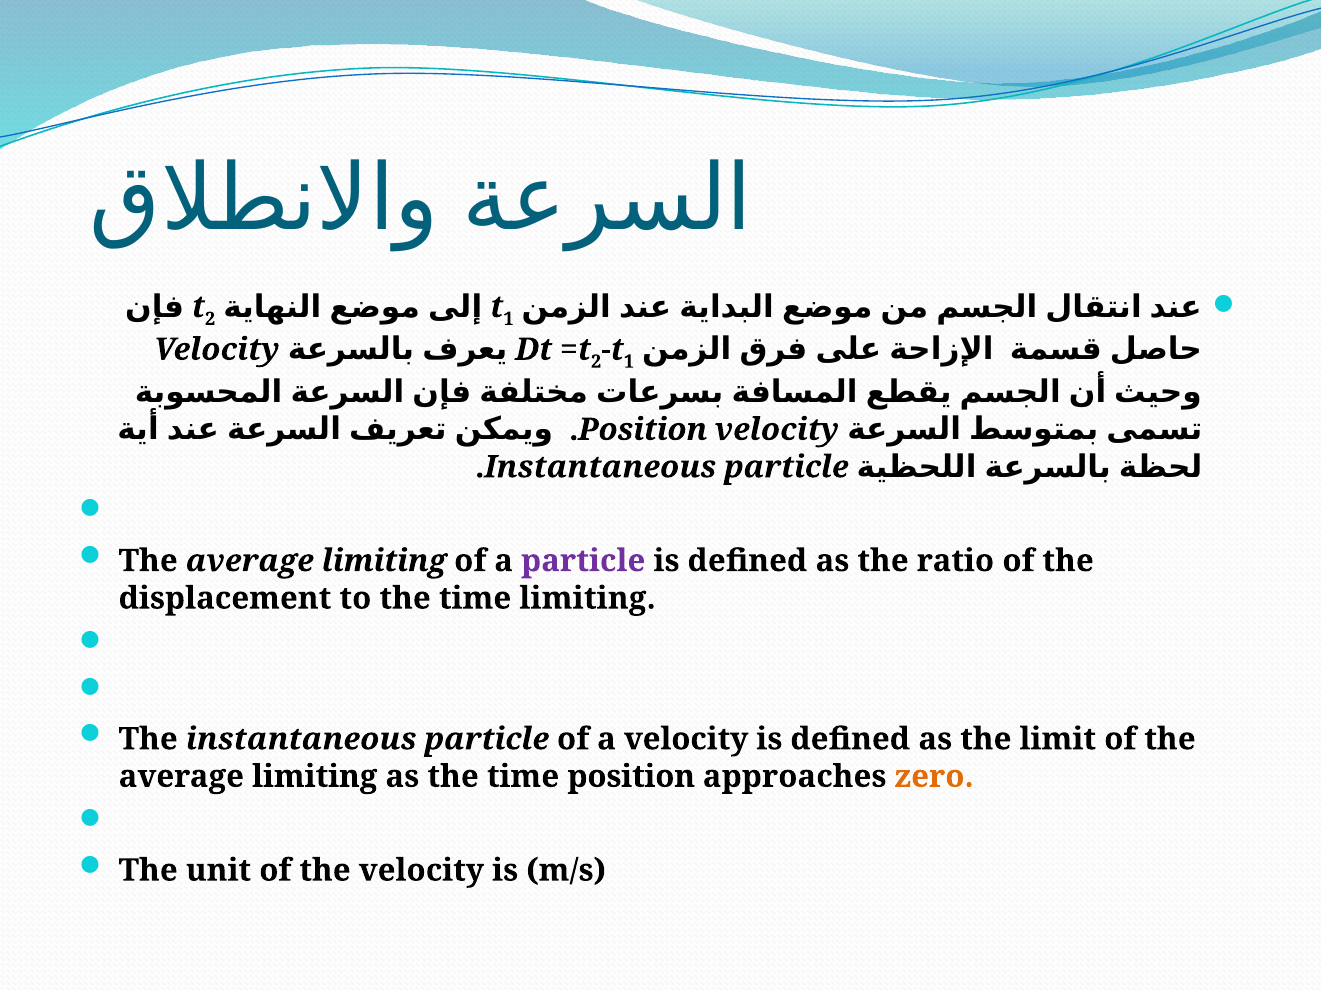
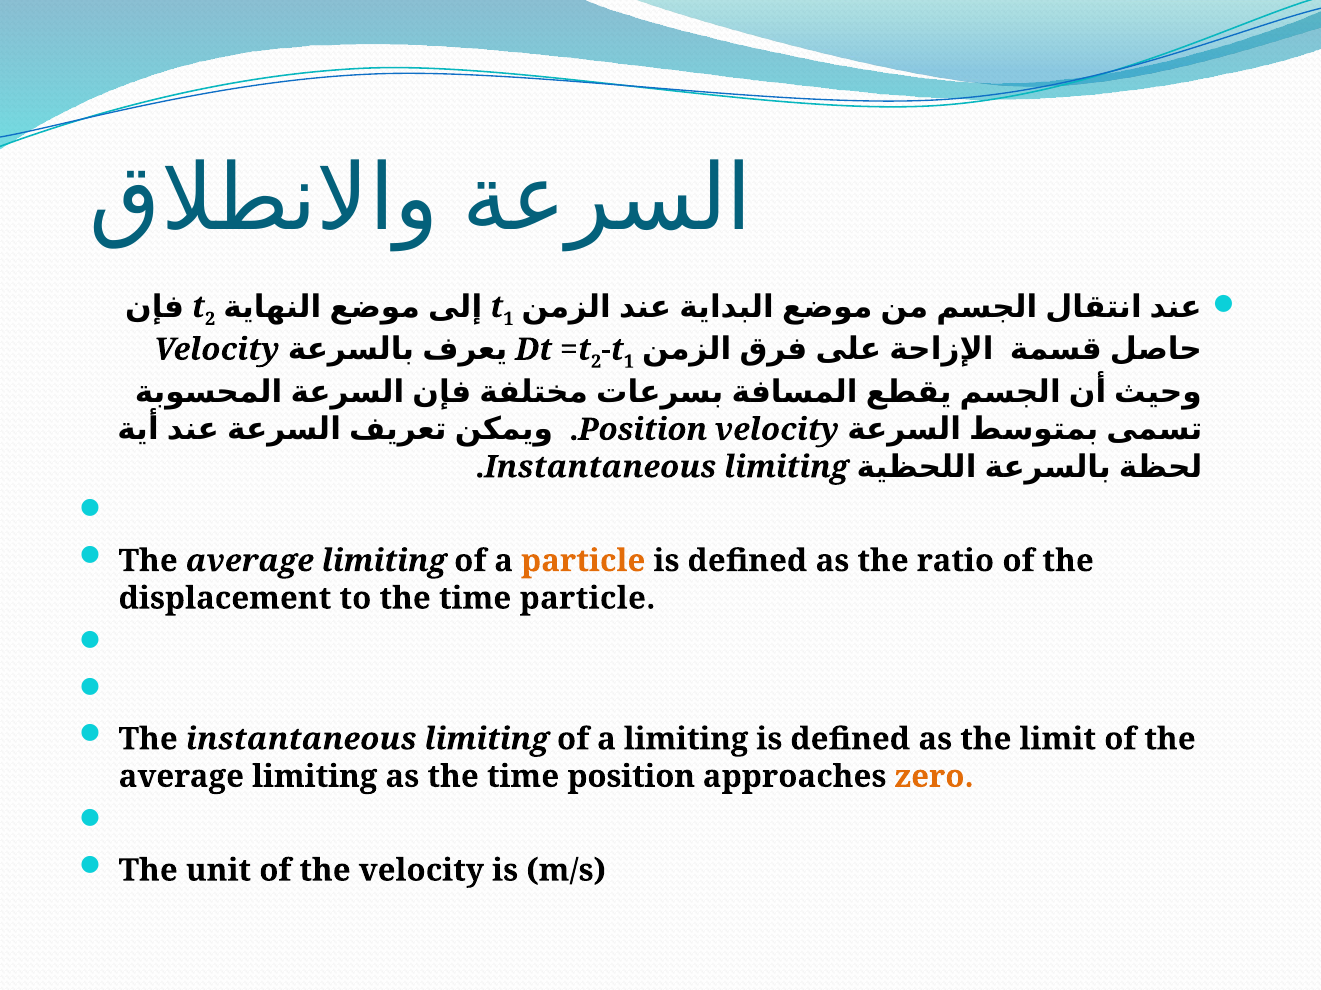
particle: particle -> limiting (787, 467)
particle colour: purple -> orange (583, 561)
time limiting: limiting -> particle (587, 599)
The instantaneous particle: particle -> limiting (487, 740)
a velocity: velocity -> limiting (686, 740)
